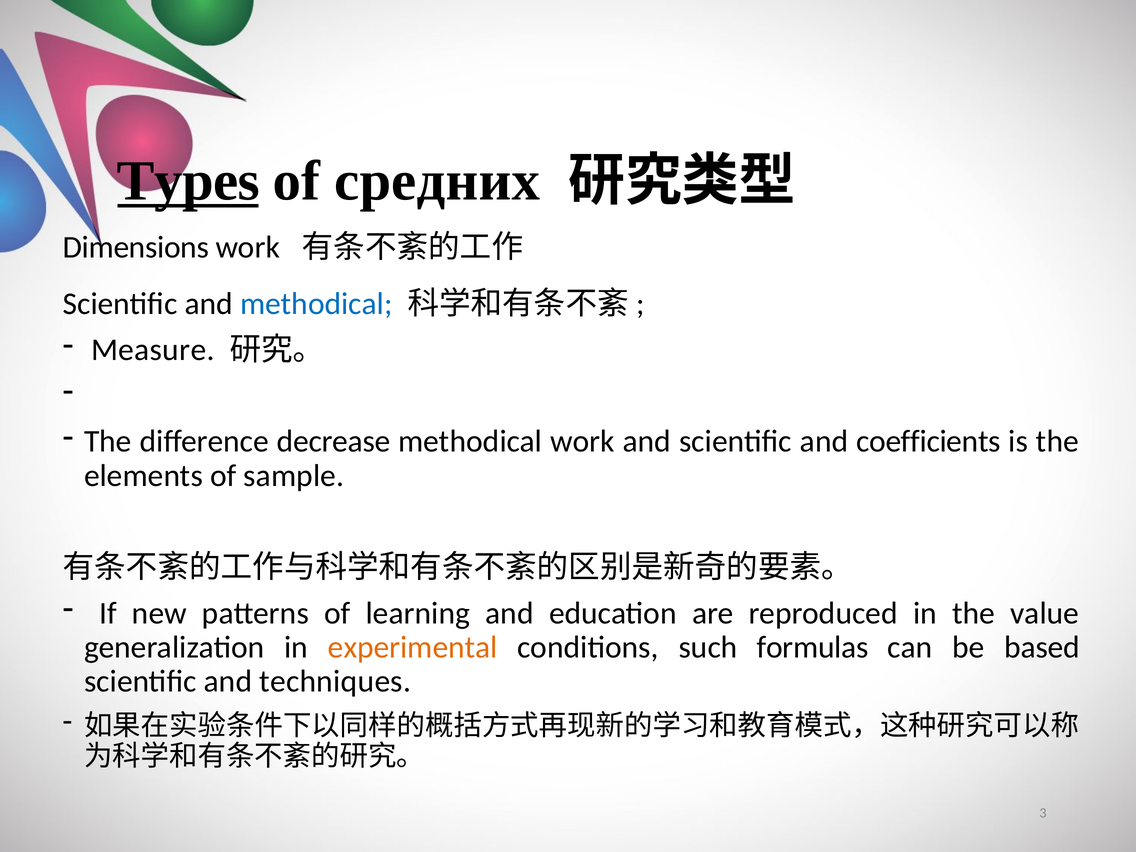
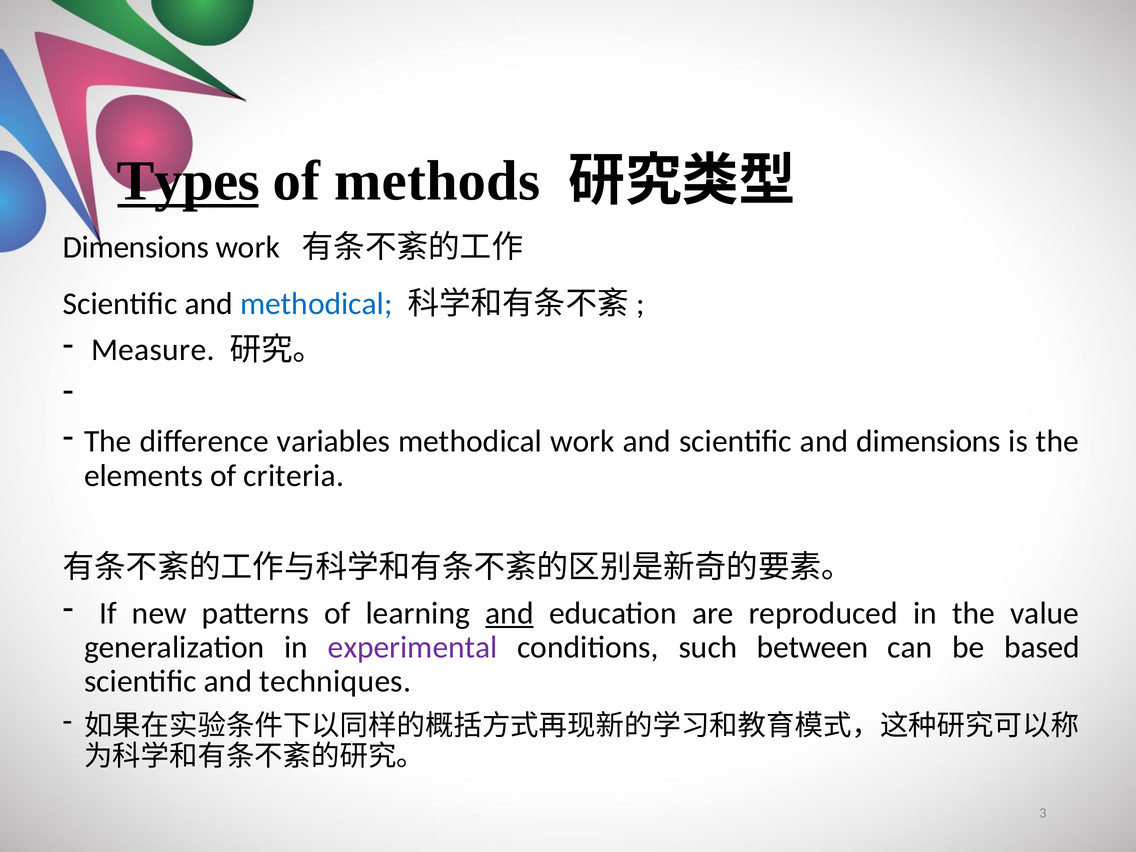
средних: средних -> methods (437, 181)
decrease: decrease -> variables (334, 442)
and coefficients: coefficients -> dimensions (928, 442)
sample: sample -> criteria (294, 476)
and underline: none -> present (509, 613)
experimental colour: orange -> purple (413, 647)
formulas: formulas -> between (813, 647)
